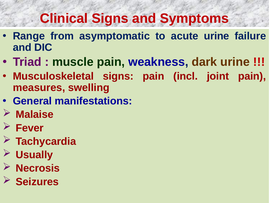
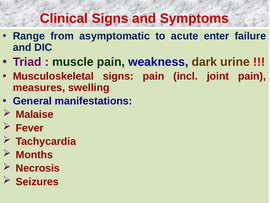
acute urine: urine -> enter (217, 36)
Usually: Usually -> Months (34, 154)
